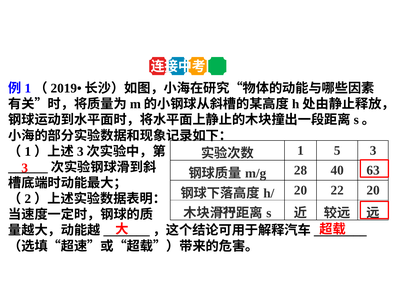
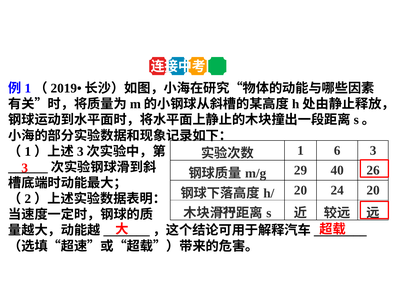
5: 5 -> 6 (337, 151)
28: 28 -> 29 (301, 170)
63: 63 -> 26 (373, 170)
22: 22 -> 24 (337, 190)
